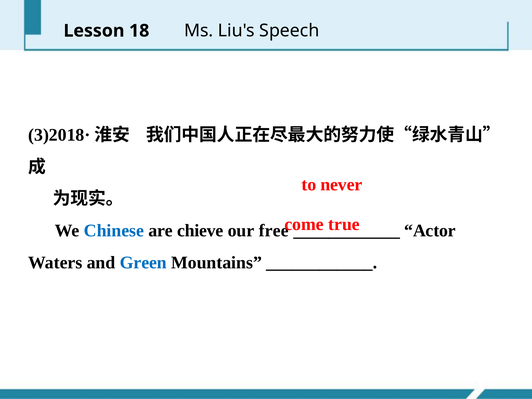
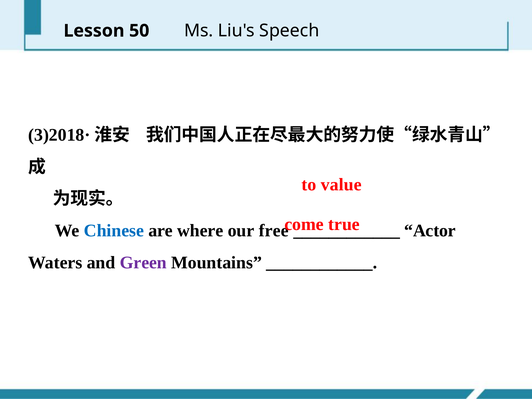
18: 18 -> 50 (139, 31)
never: never -> value (341, 185)
chieve: chieve -> where (200, 231)
Green colour: blue -> purple (143, 263)
